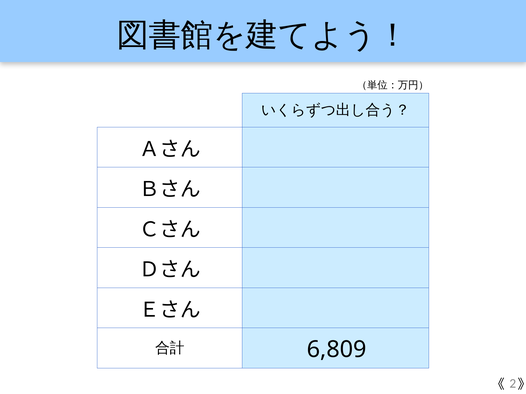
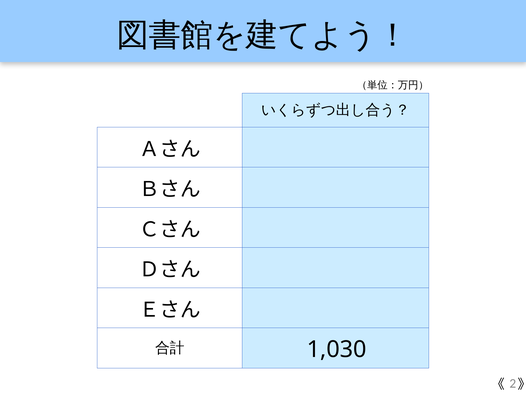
6,809: 6,809 -> 1,030 (337, 350)
